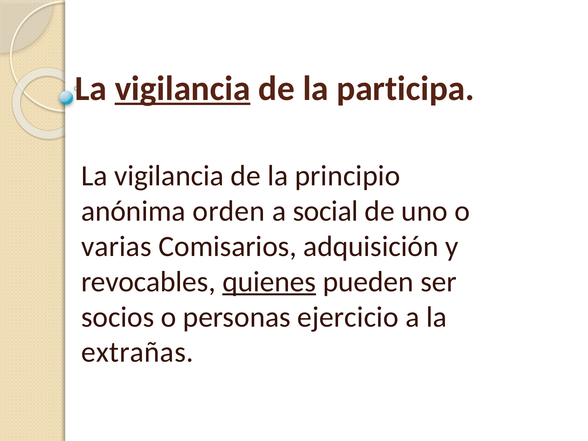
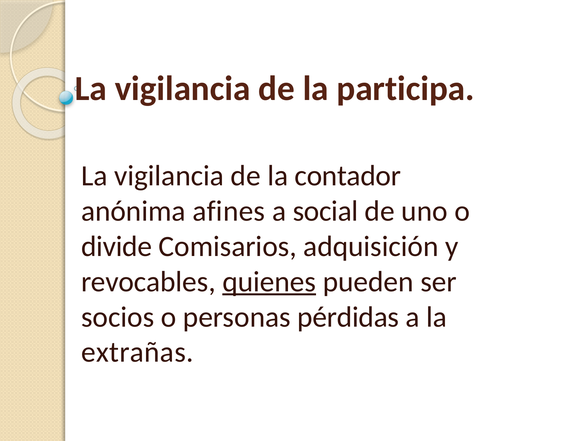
vigilancia underline: present -> none (183, 89)
principio: principio -> contador (348, 176)
orden: orden -> afines (229, 211)
varias: varias -> divide (117, 246)
ejercicio: ejercicio -> pérdidas (348, 317)
